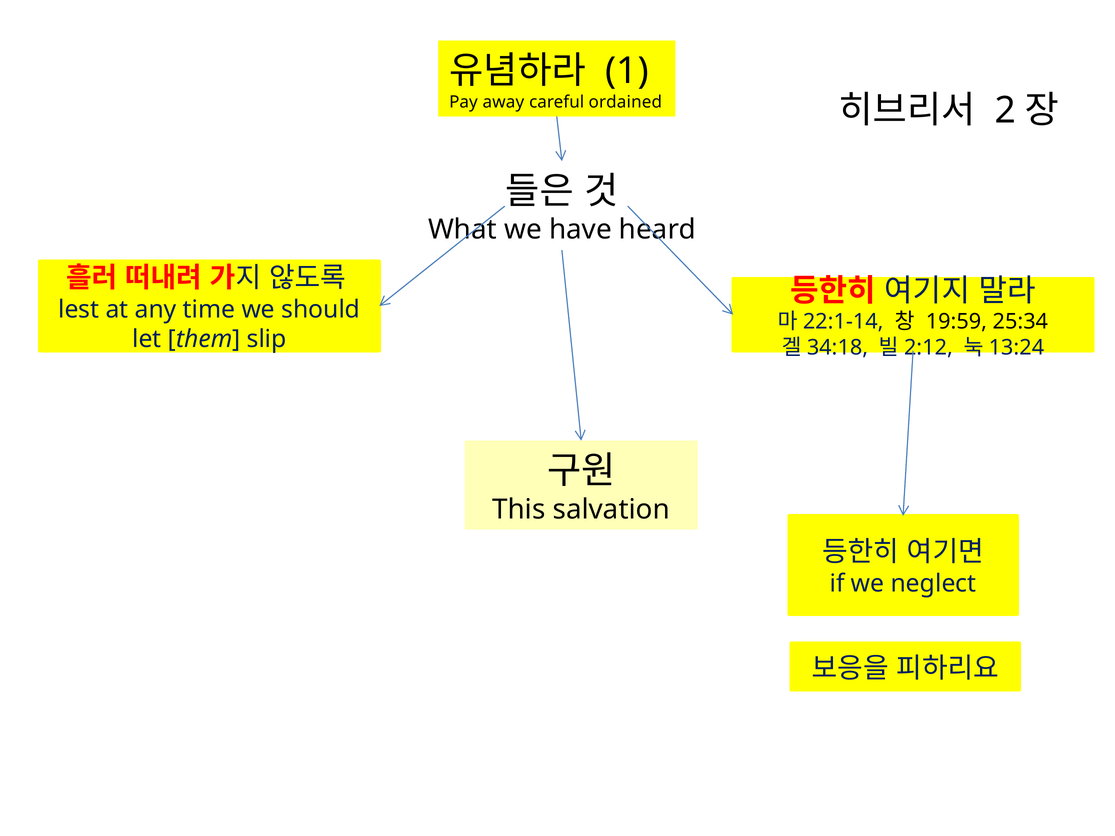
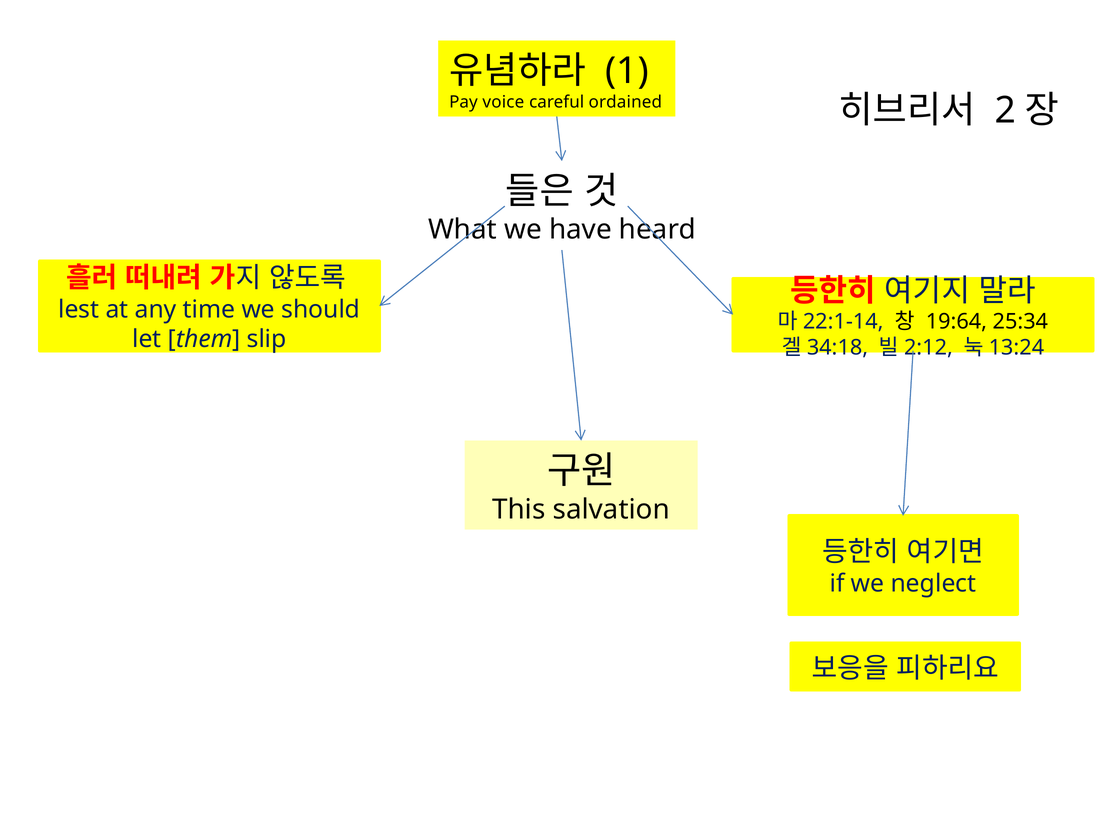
away: away -> voice (503, 102)
19:59: 19:59 -> 19:64 (956, 322)
